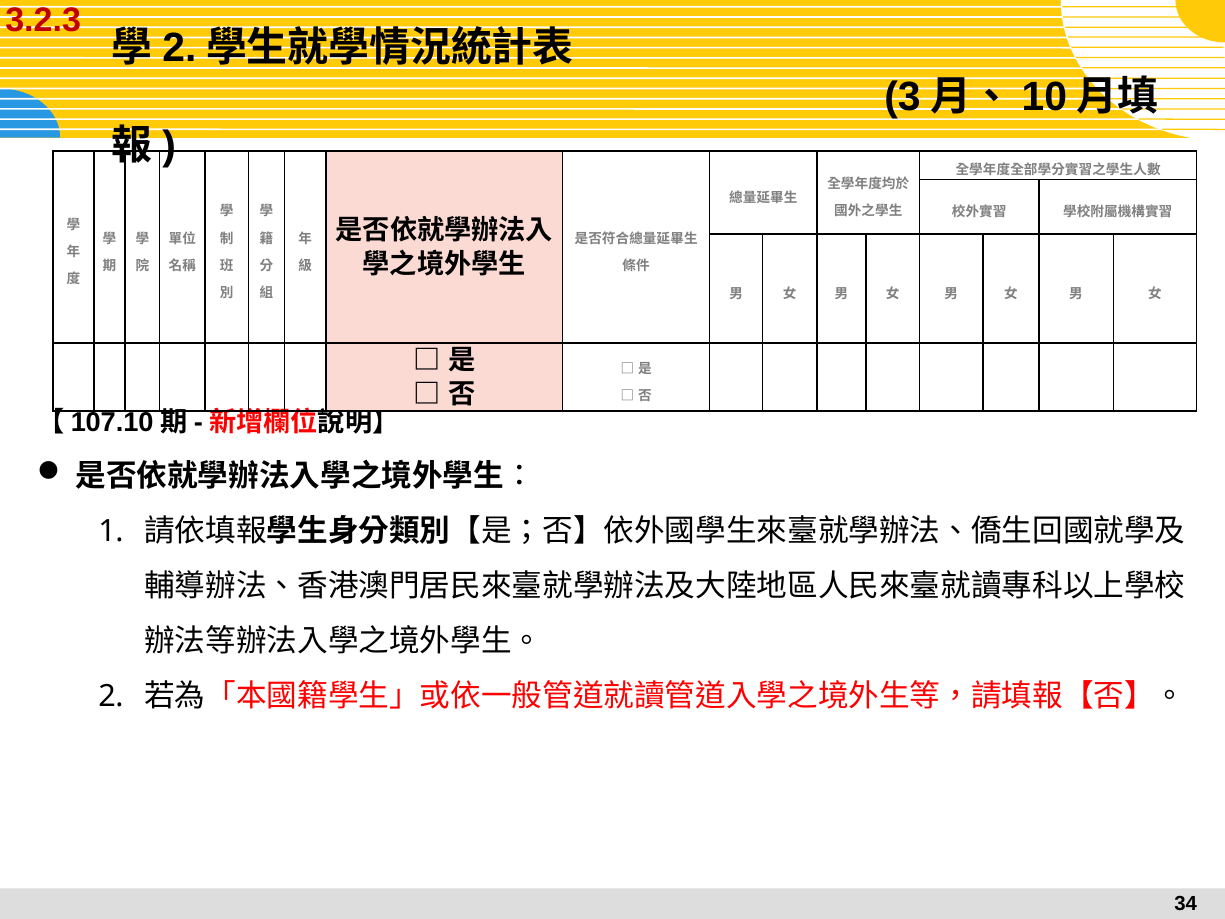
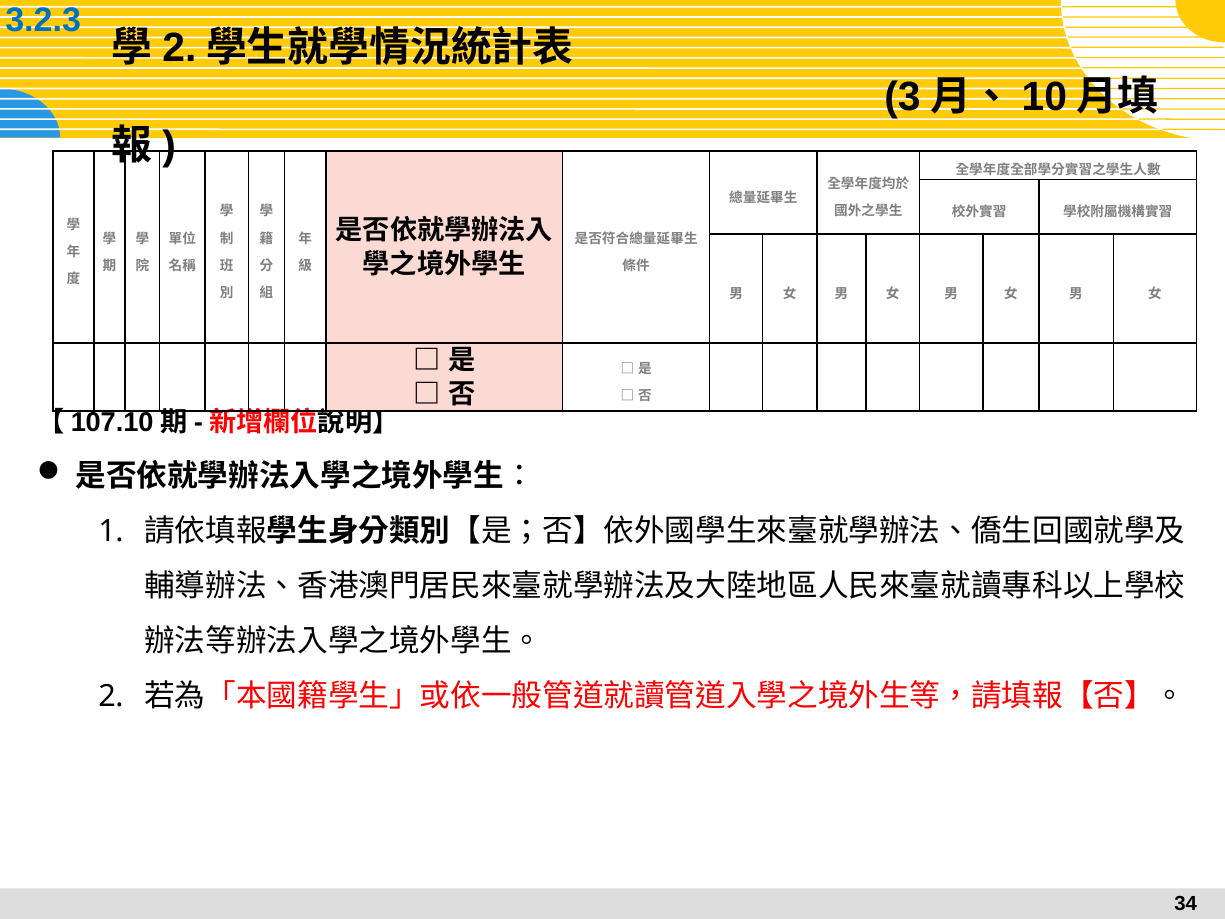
3.2.3 colour: red -> blue (43, 21)
